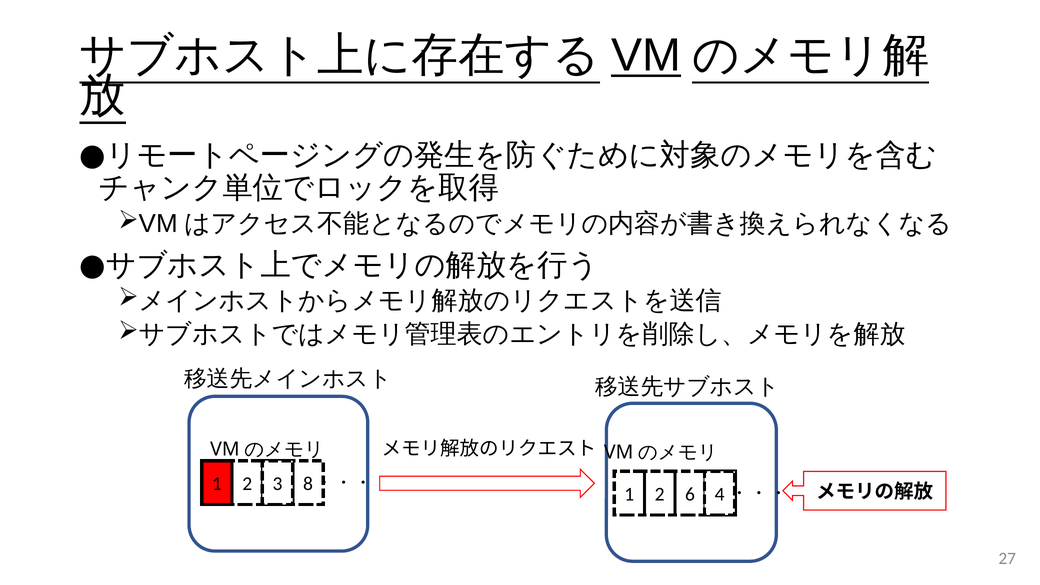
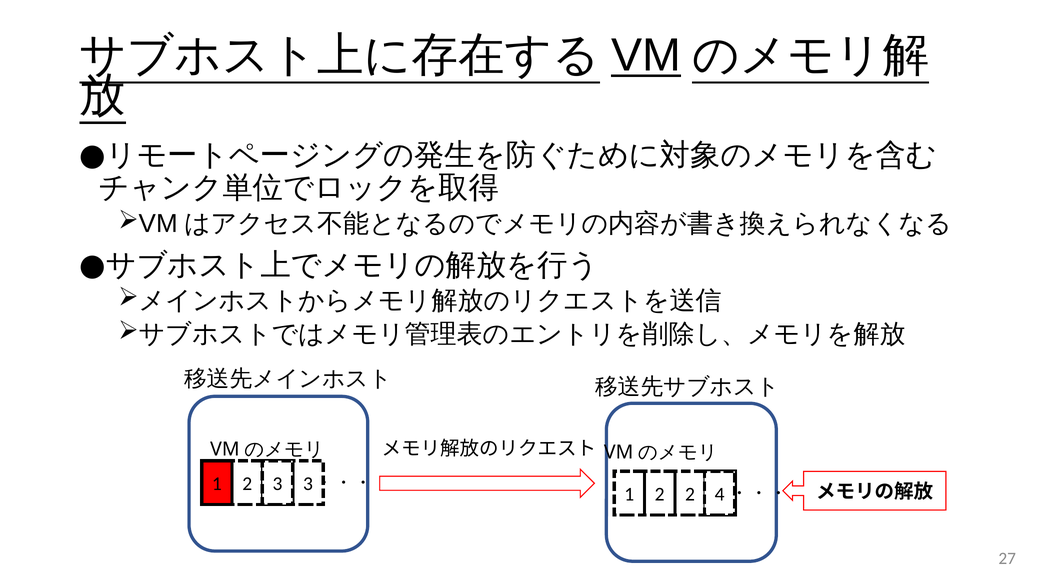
1 2 8: 8 -> 3 (308, 484)
2 6: 6 -> 2 (690, 494)
